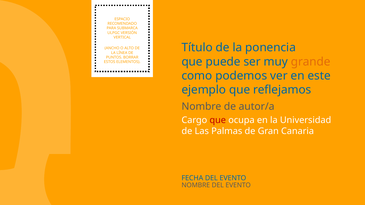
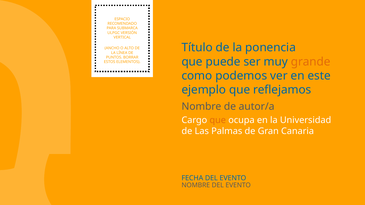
que colour: red -> orange (218, 120)
